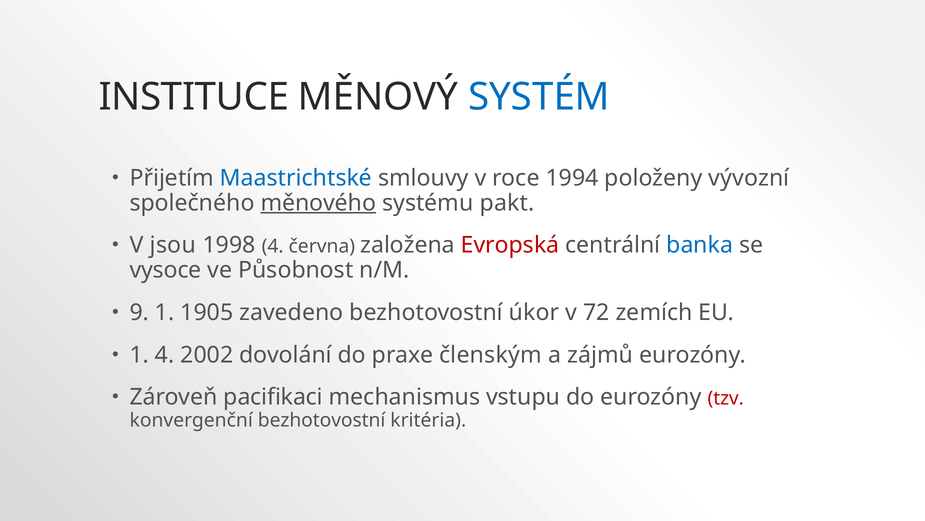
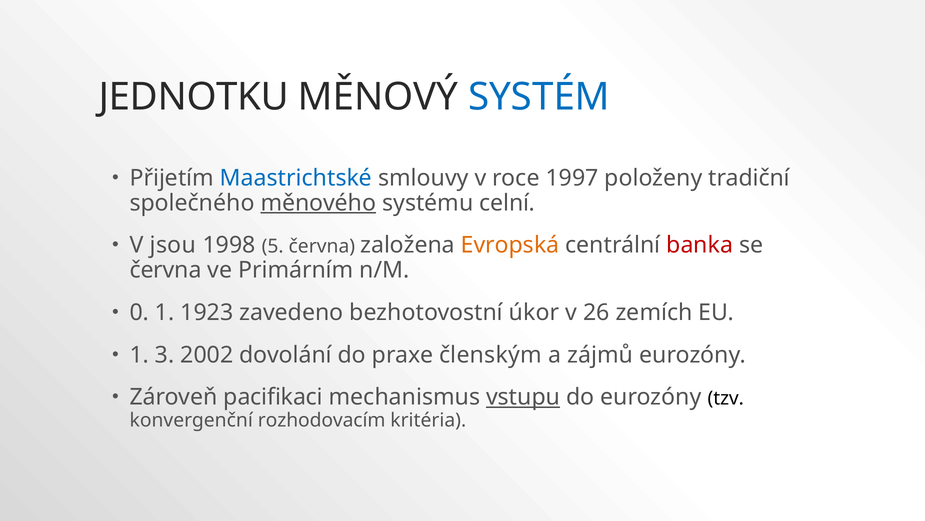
INSTITUCE: INSTITUCE -> JEDNOTKU (194, 97)
1994: 1994 -> 1997 (572, 178)
vývozní: vývozní -> tradiční (749, 178)
pakt: pakt -> celní (507, 203)
1998 4: 4 -> 5 (273, 246)
Evropská colour: red -> orange (510, 245)
banka colour: blue -> red (700, 245)
vysoce: vysoce -> června (166, 270)
Působnost: Působnost -> Primárním (296, 270)
9: 9 -> 0 (139, 312)
1905: 1905 -> 1923 (207, 312)
72: 72 -> 26 (596, 312)
1 4: 4 -> 3 (165, 355)
vstupu underline: none -> present (523, 397)
tzv colour: red -> black (726, 398)
konvergenční bezhotovostní: bezhotovostní -> rozhodovacím (322, 420)
